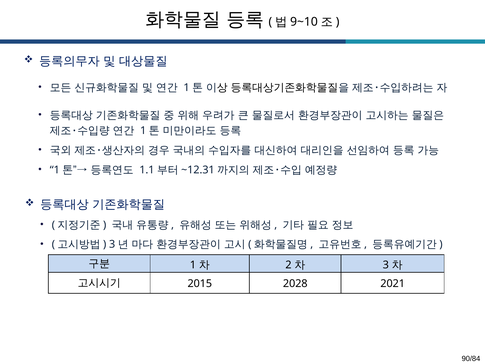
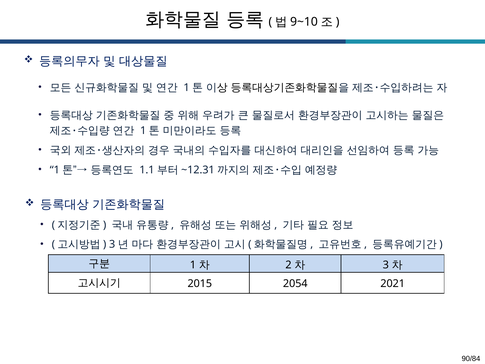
2028: 2028 -> 2054 (295, 283)
